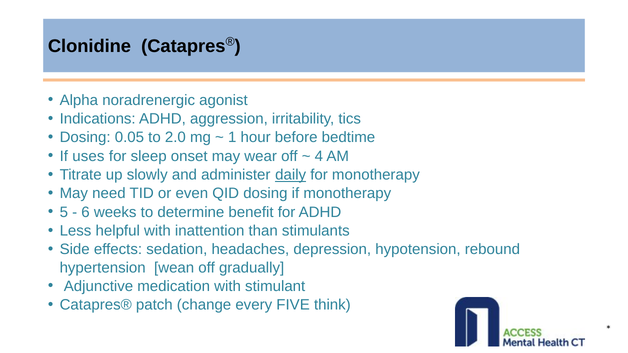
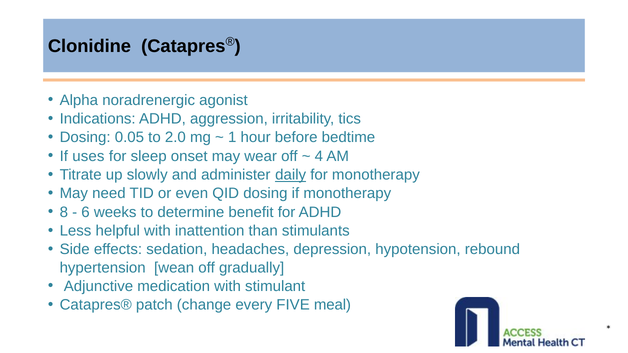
5: 5 -> 8 (64, 212)
think: think -> meal (332, 305)
